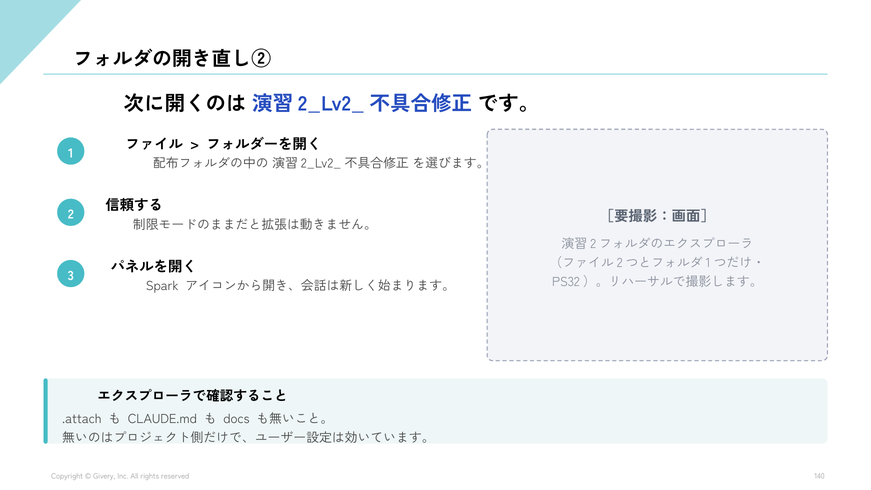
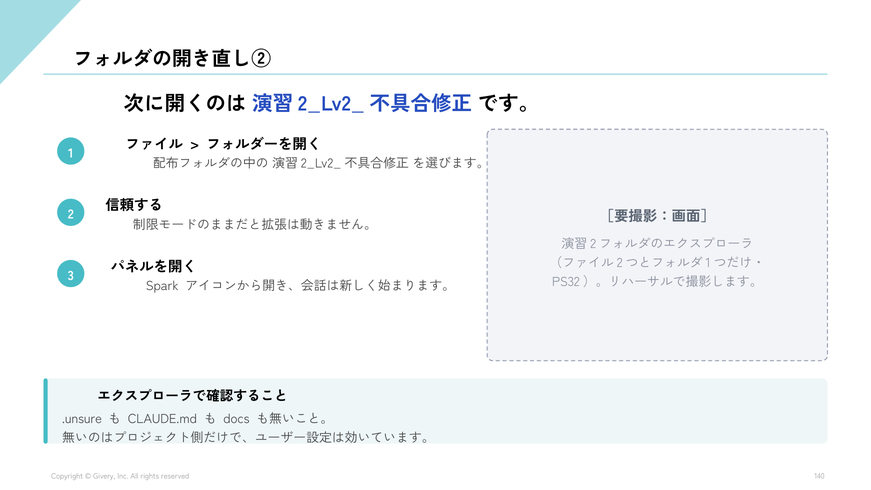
.attach: .attach -> .unsure (82, 419)
